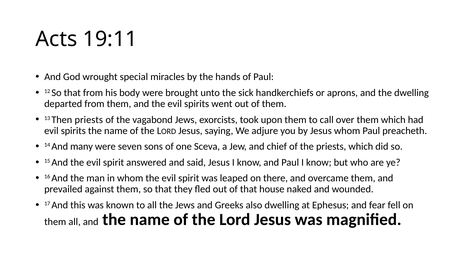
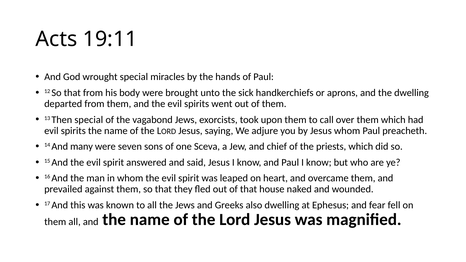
Then priests: priests -> special (89, 120)
there: there -> heart (276, 178)
